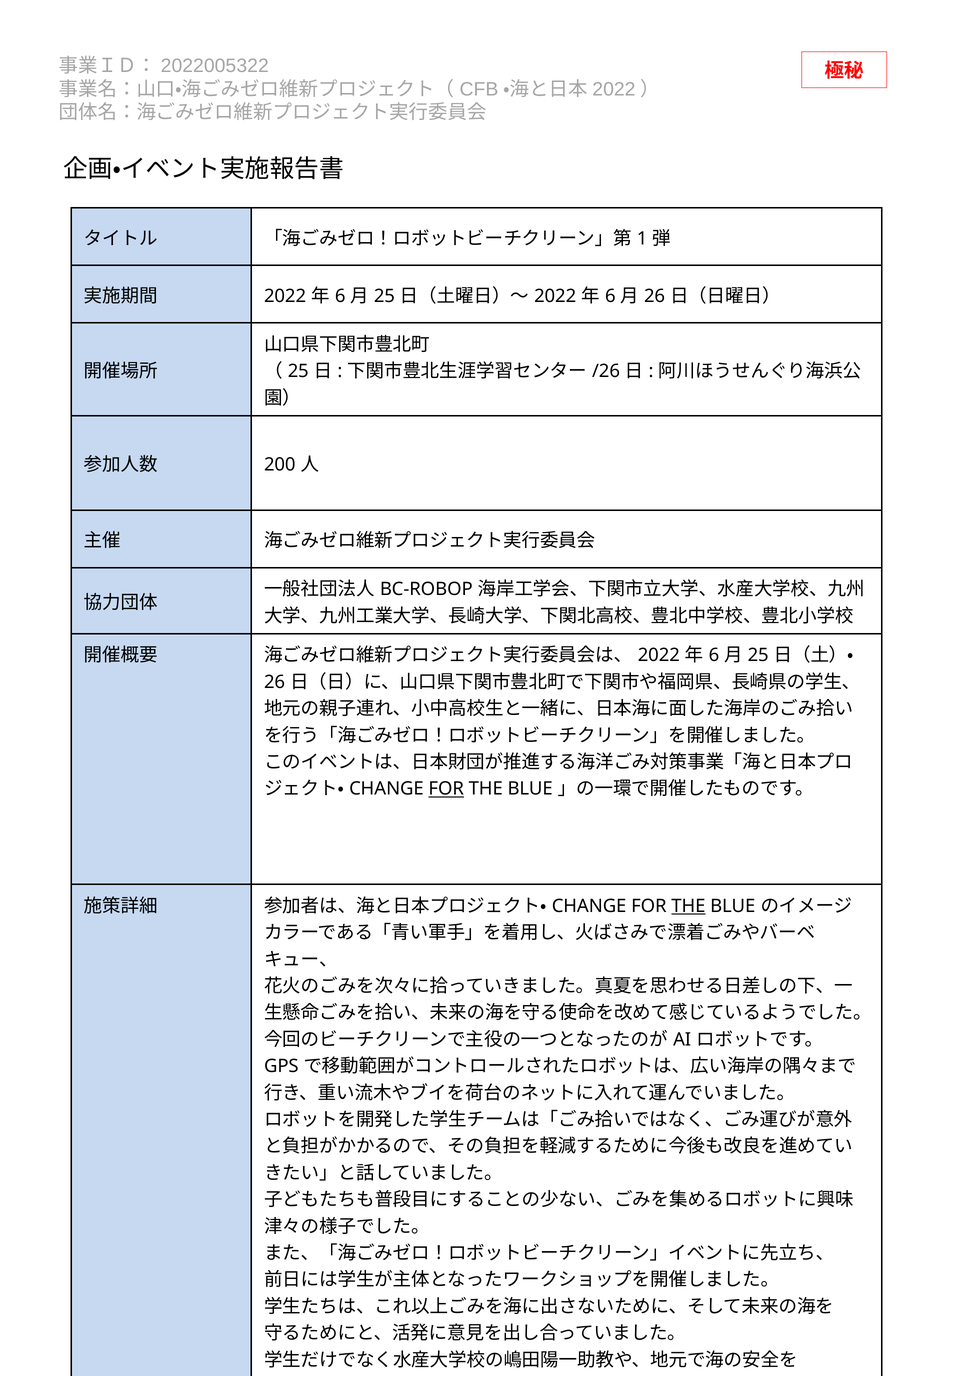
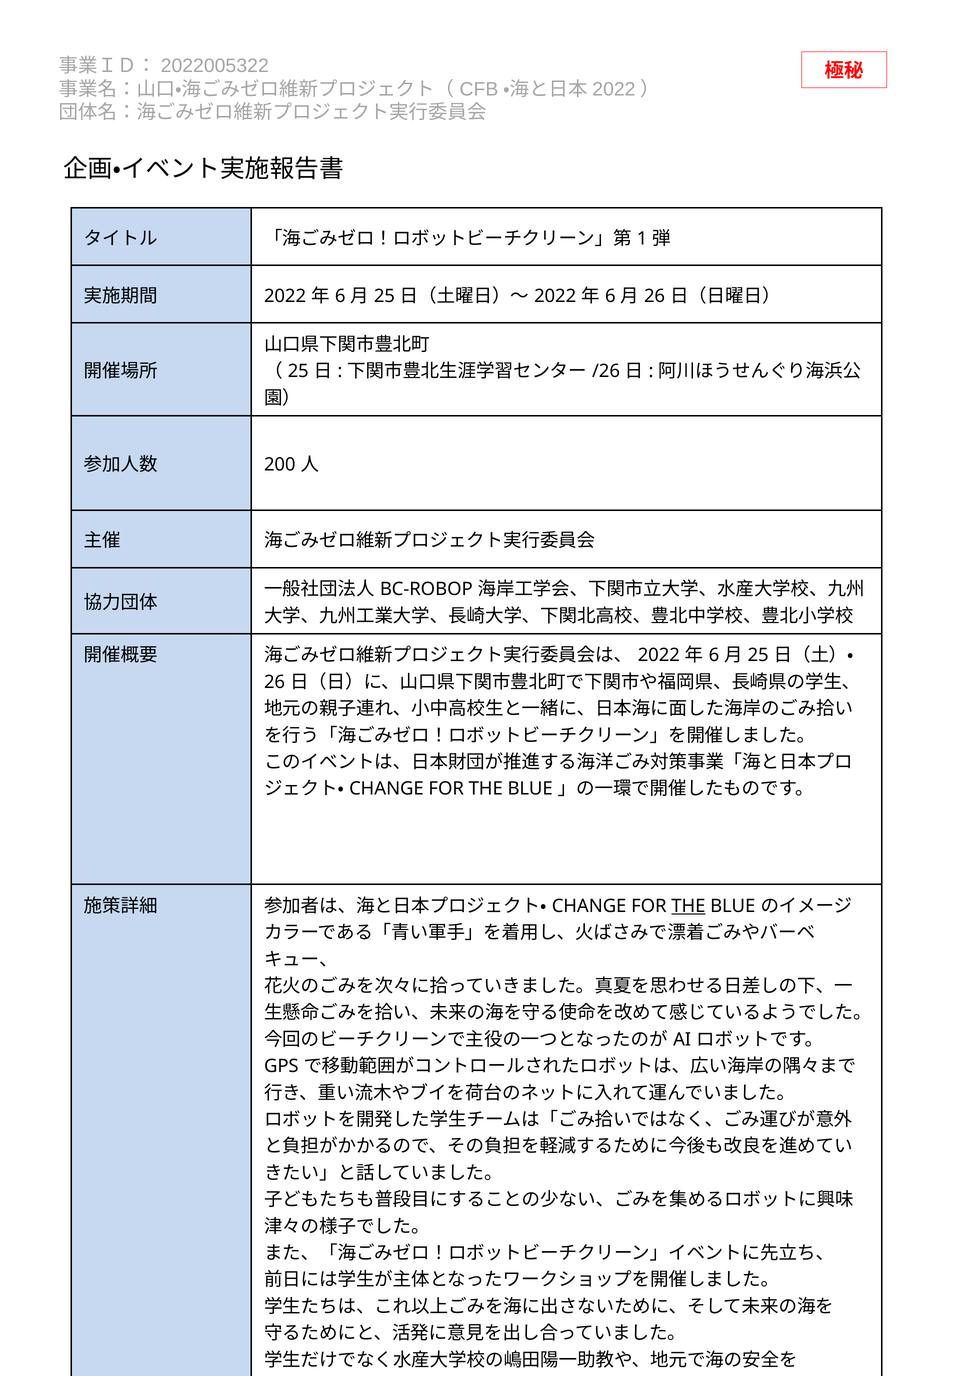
FOR underline: present -> none (446, 789)
